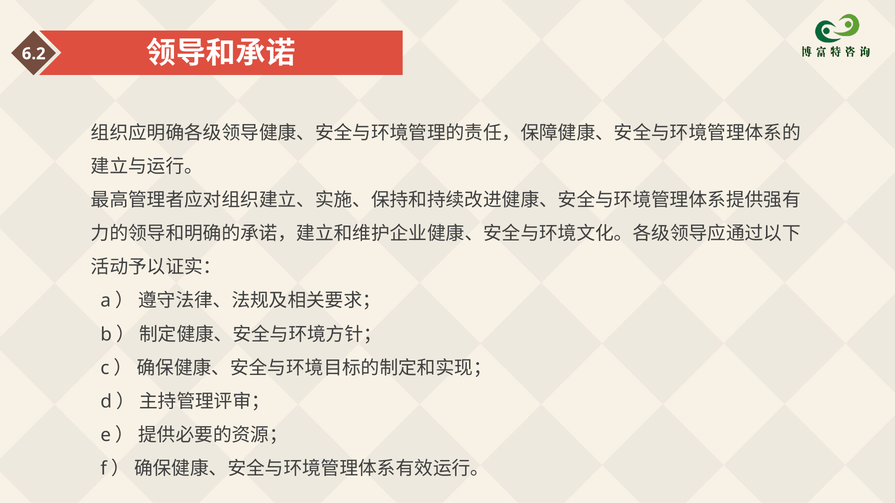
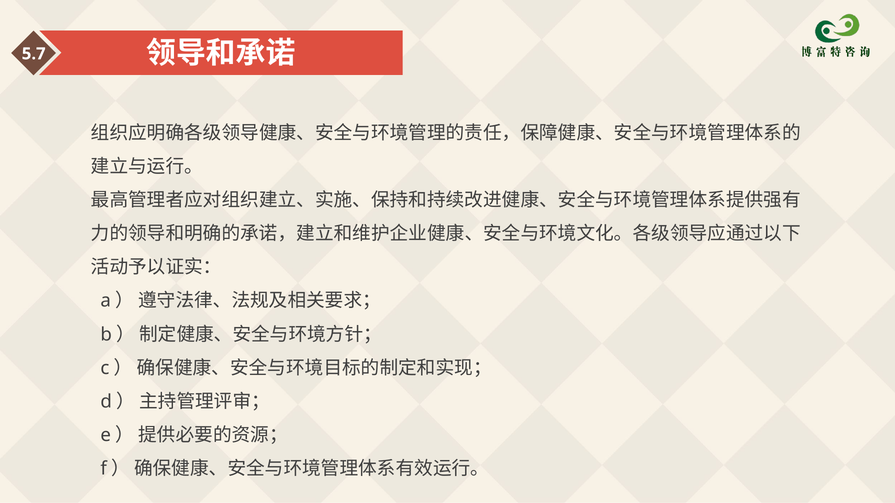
6.2: 6.2 -> 5.7 (34, 54)
